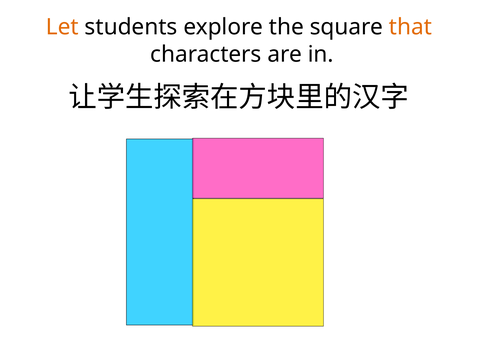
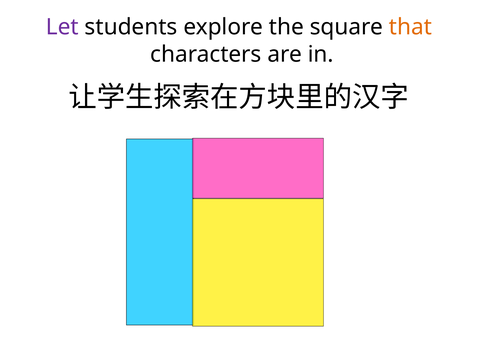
Let colour: orange -> purple (62, 27)
